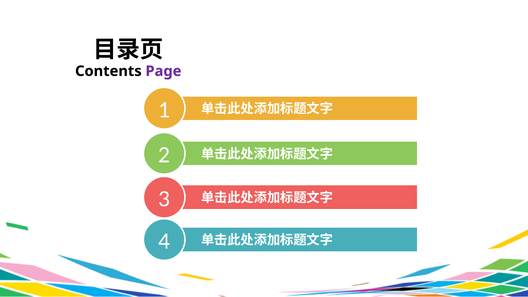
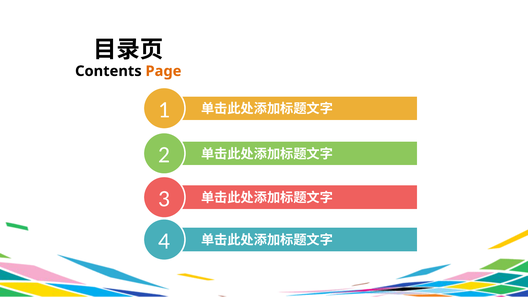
Page colour: purple -> orange (163, 71)
